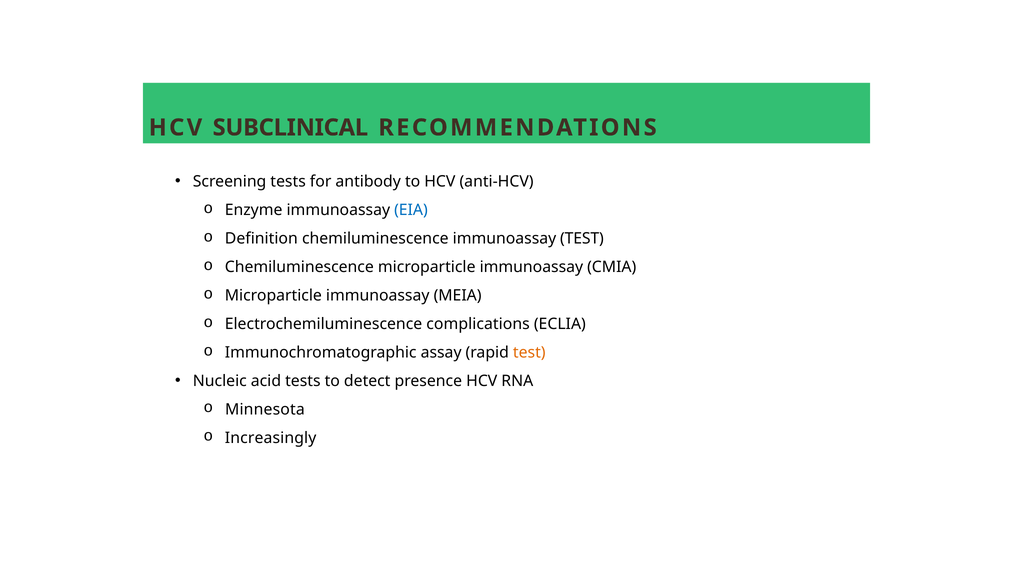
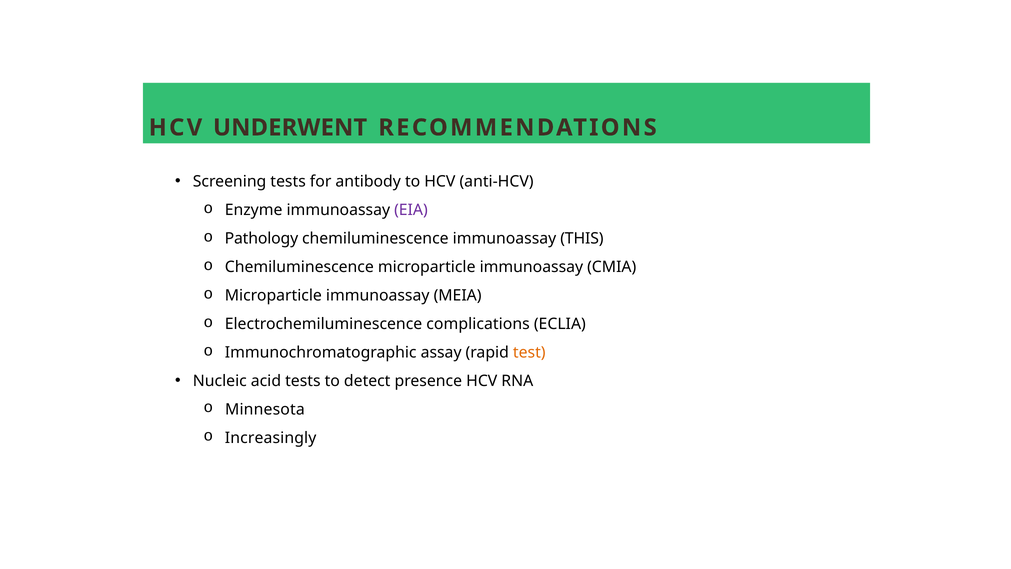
SUBCLINICAL: SUBCLINICAL -> UNDERWENT (290, 127)
EIA colour: blue -> purple (411, 210)
Definition: Definition -> Pathology (261, 238)
immunoassay TEST: TEST -> THIS (582, 238)
